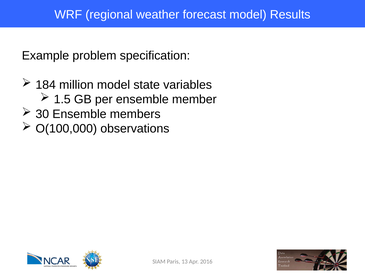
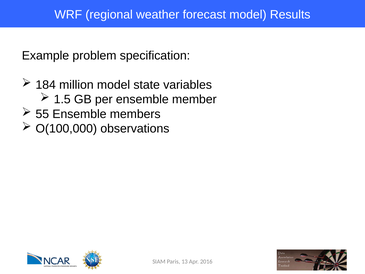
30: 30 -> 55 (42, 114)
